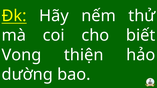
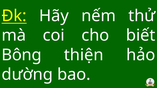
Vong: Vong -> Bông (22, 55)
